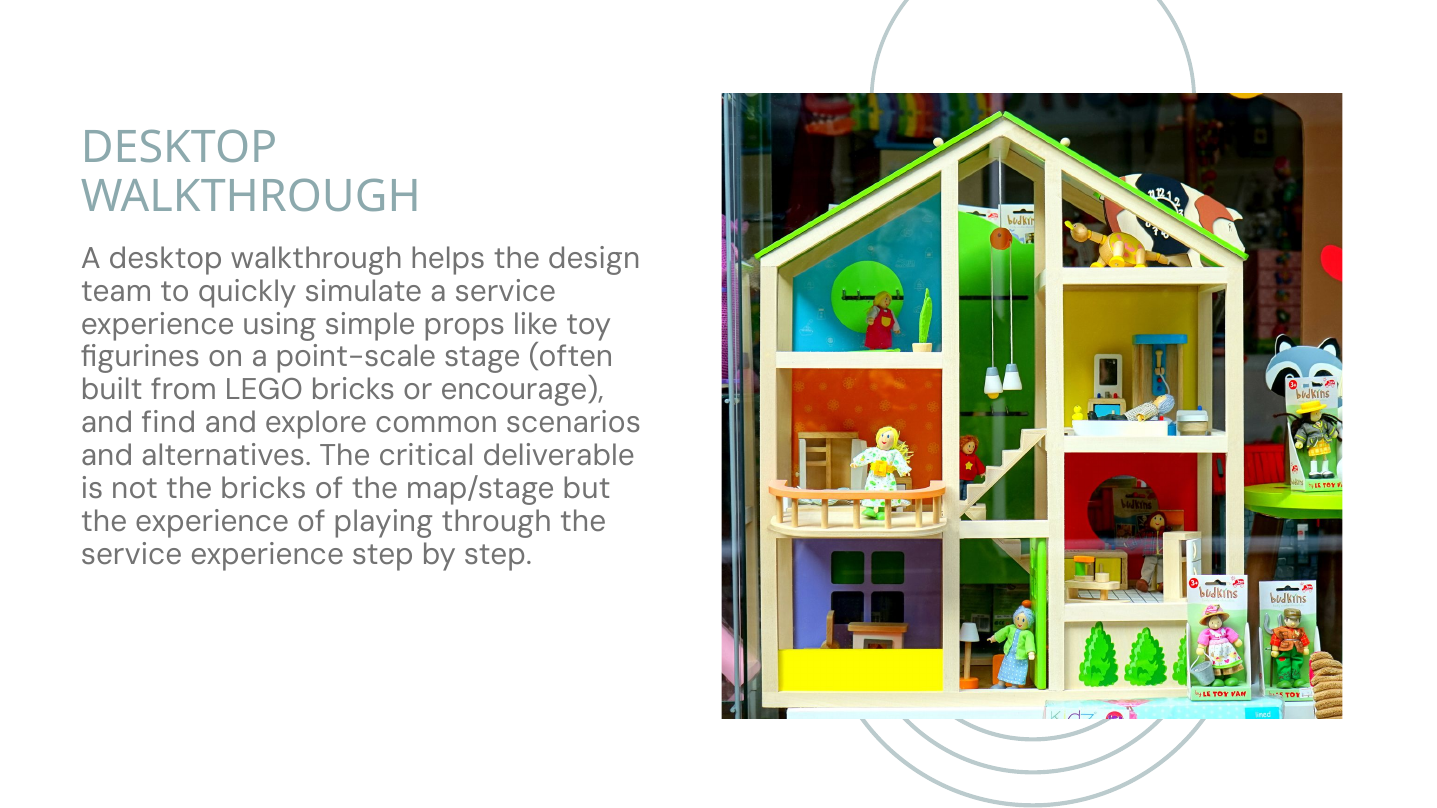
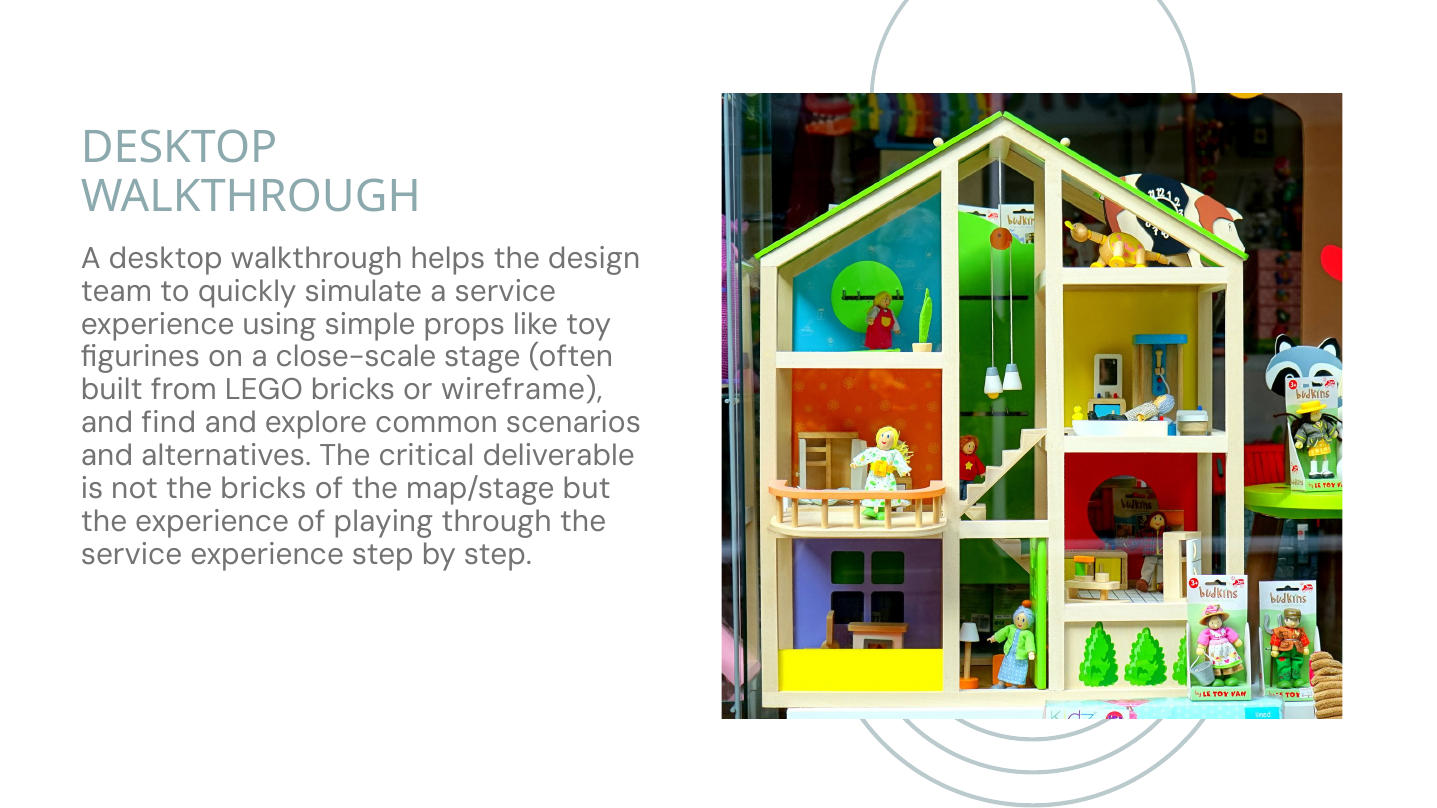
point-scale: point-scale -> close-scale (356, 357)
encourage: encourage -> wireframe (522, 390)
